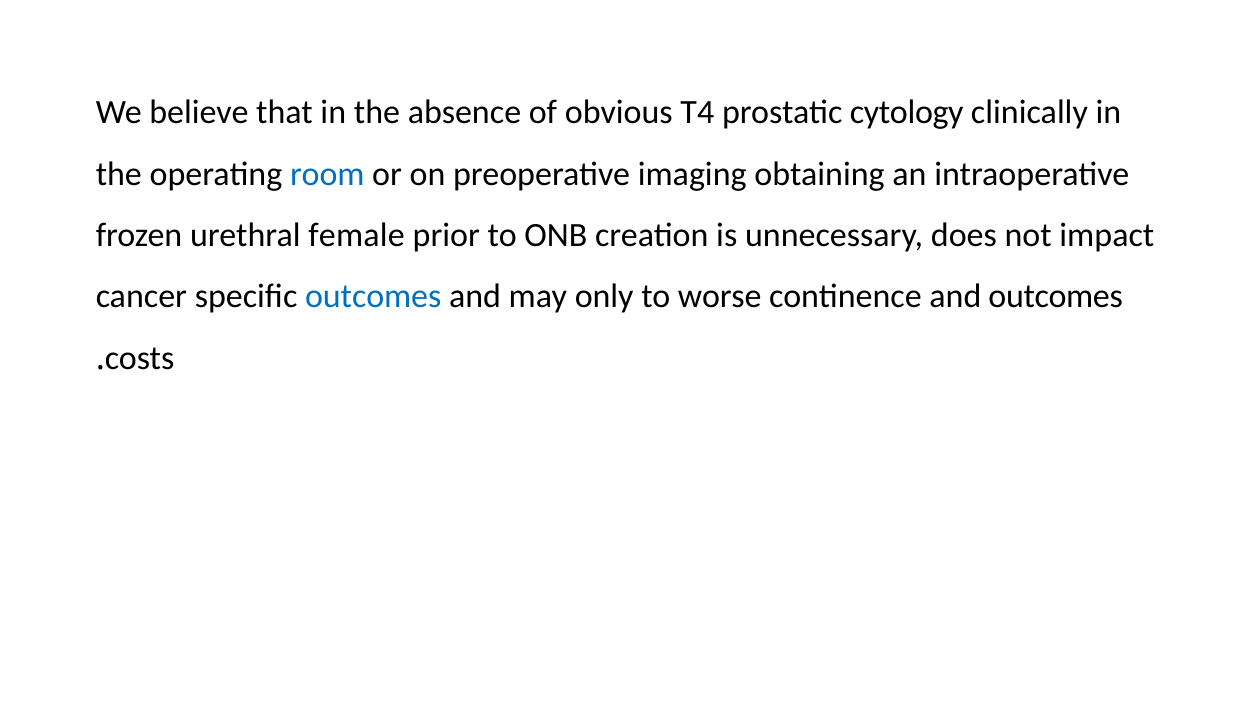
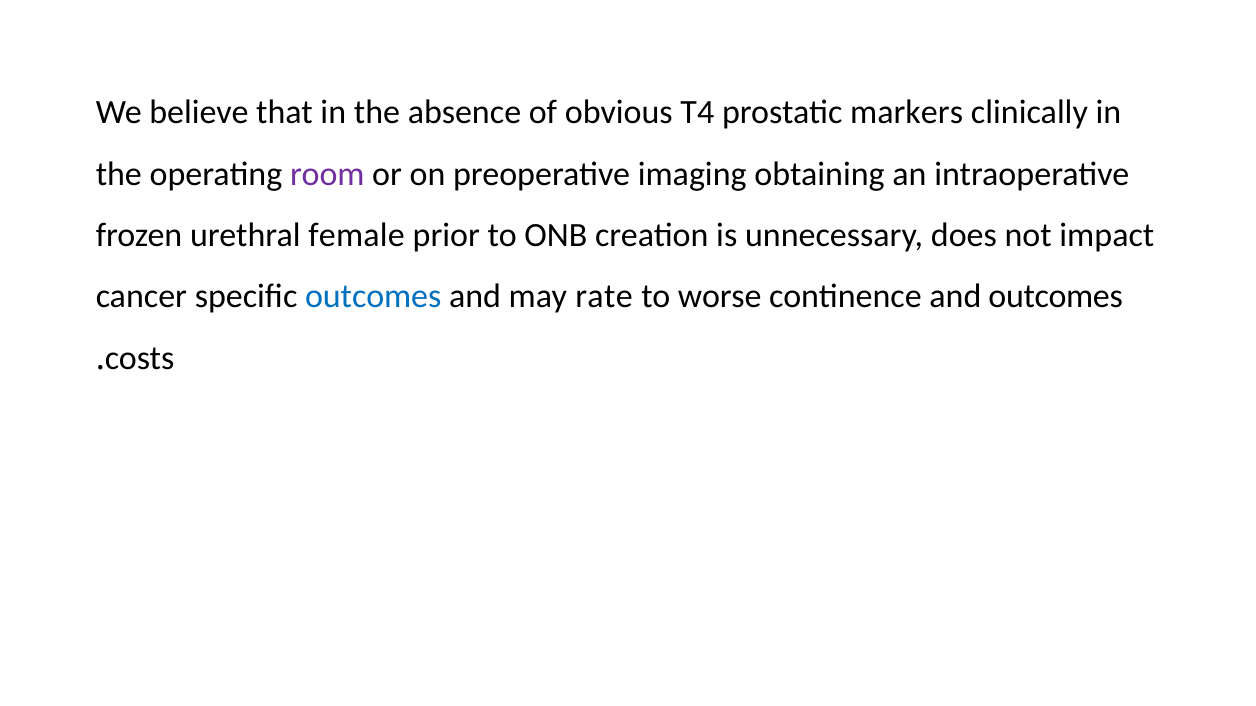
cytology: cytology -> markers (907, 113)
room colour: blue -> purple (327, 174)
only: only -> rate (604, 297)
